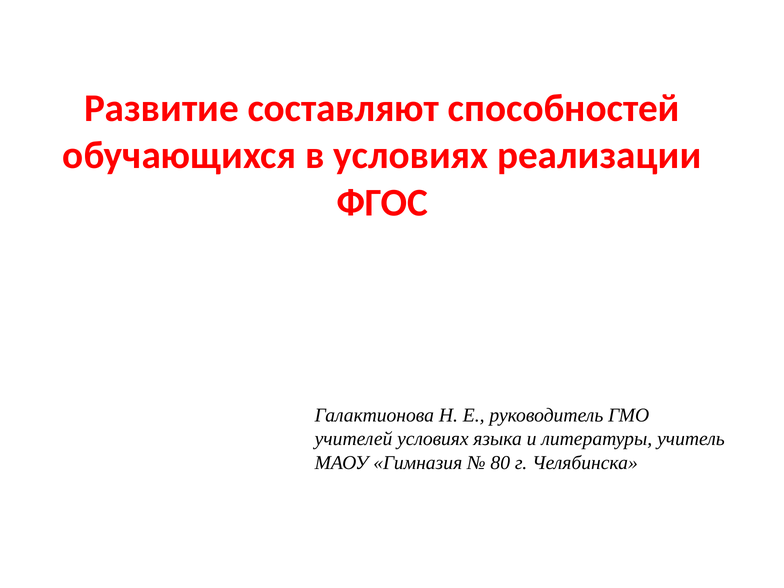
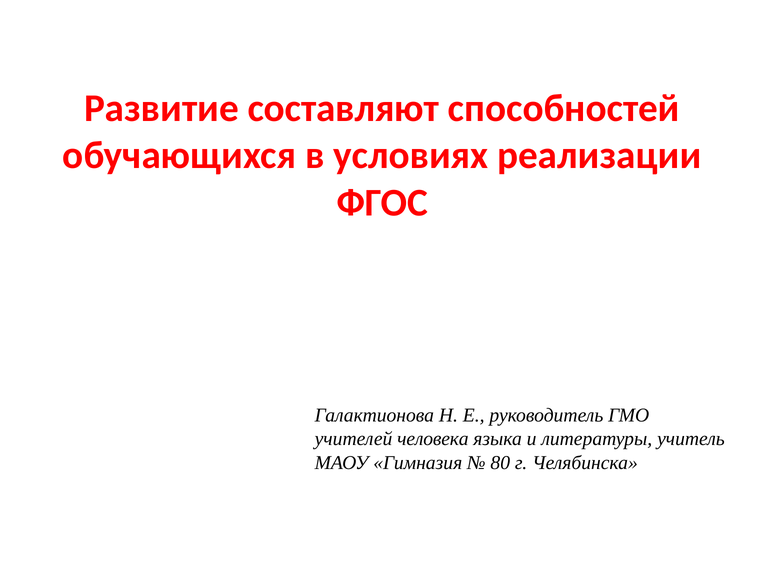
учителей условиях: условиях -> человека (433, 439)
